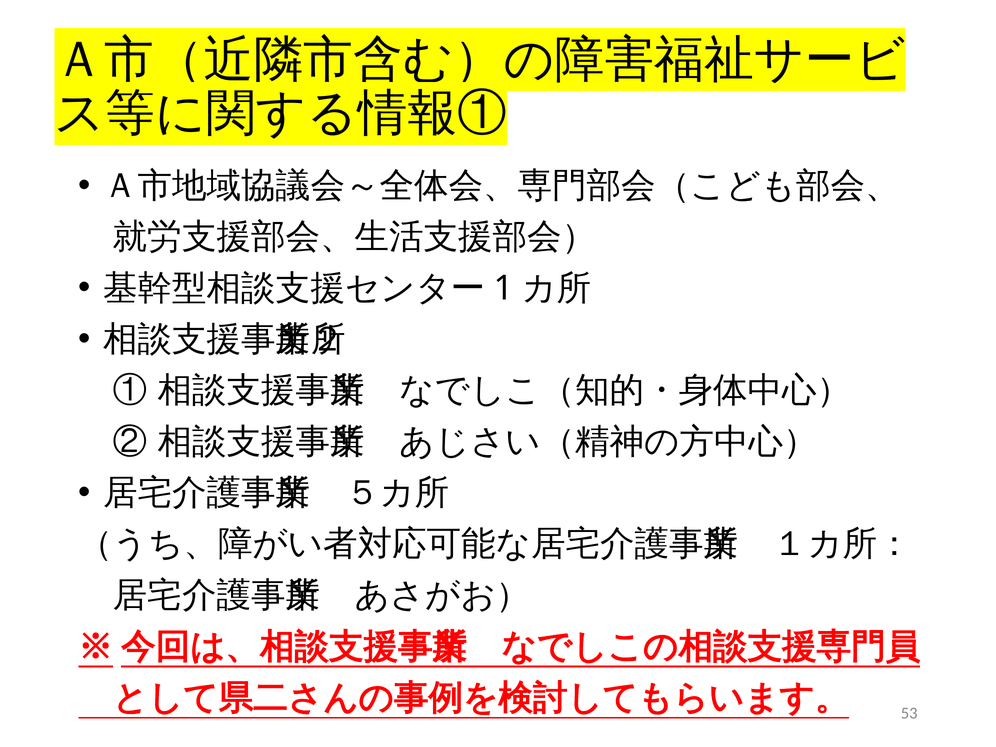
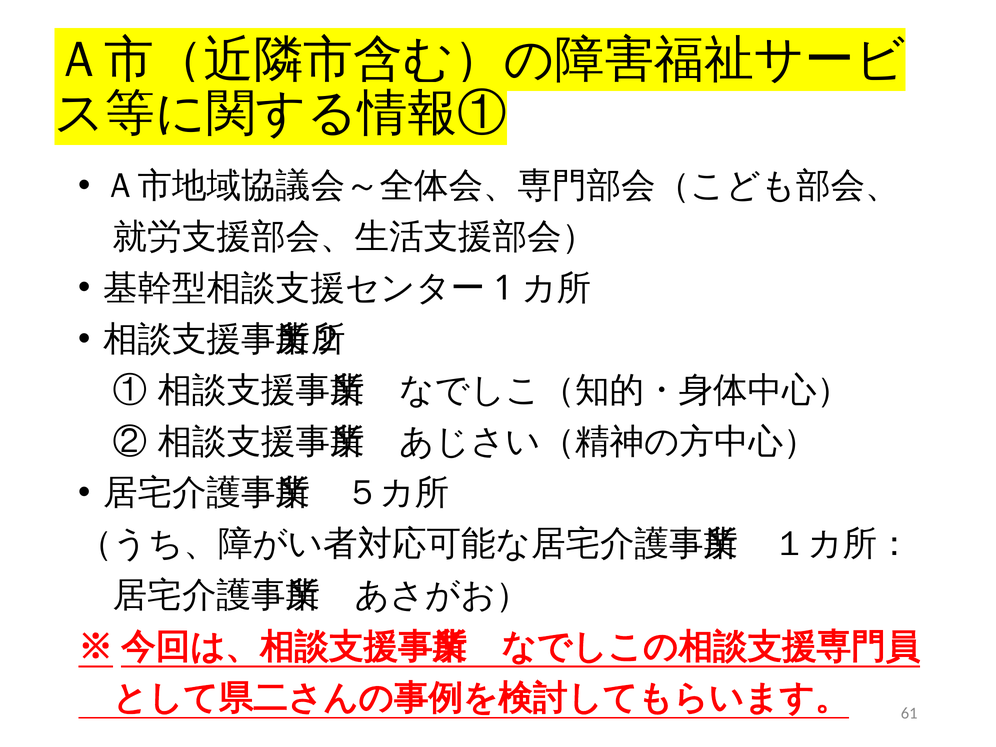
53: 53 -> 61 (909, 713)
